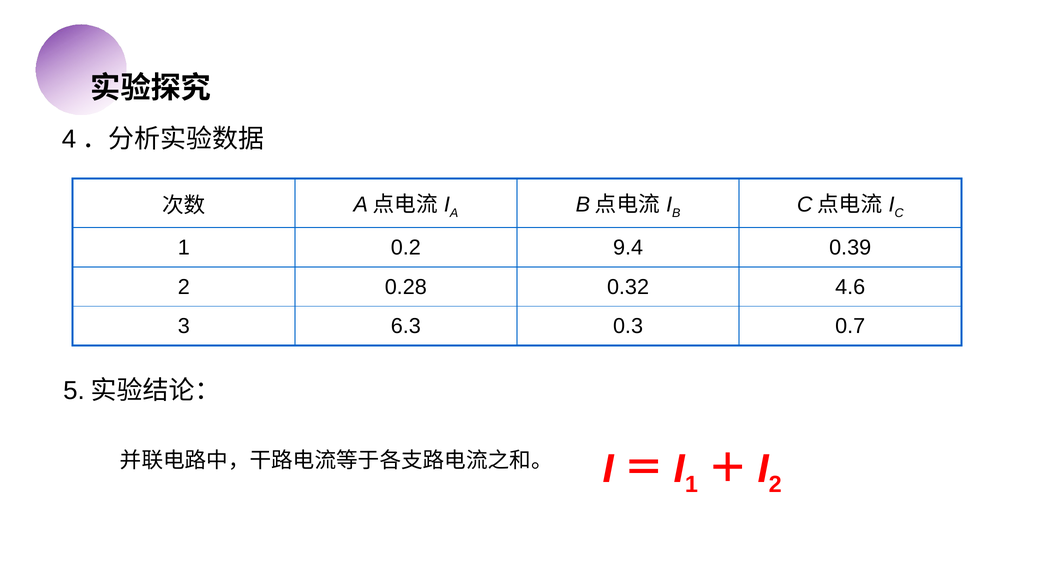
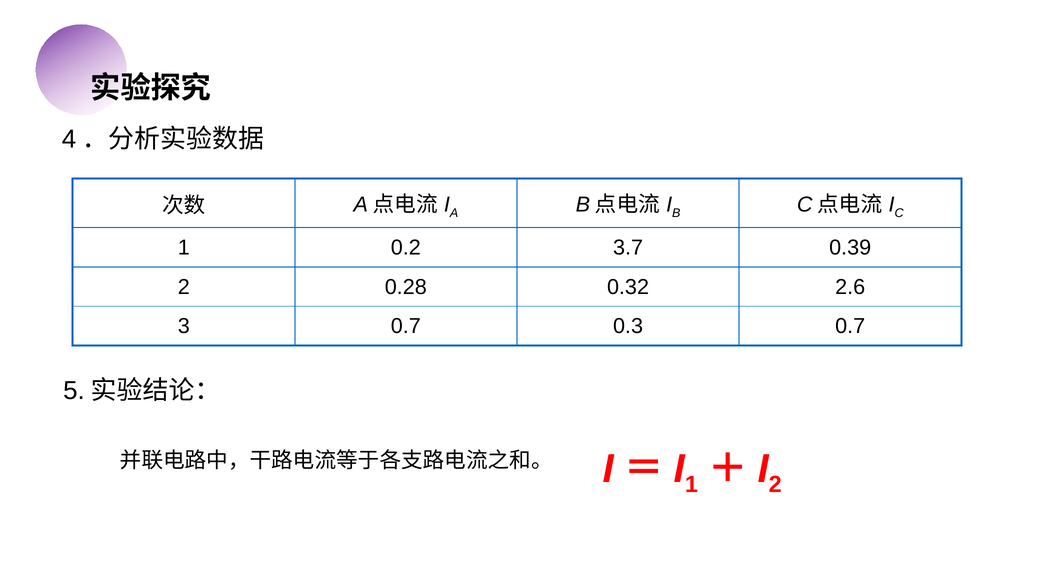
9.4: 9.4 -> 3.7 (628, 248)
4.6: 4.6 -> 2.6 (850, 287)
3 6.3: 6.3 -> 0.7 (406, 326)
